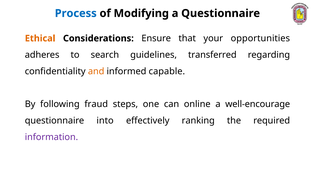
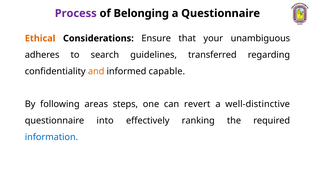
Process colour: blue -> purple (76, 13)
Modifying: Modifying -> Belonging (141, 13)
opportunities: opportunities -> unambiguous (260, 38)
fraud: fraud -> areas (96, 104)
online: online -> revert (197, 104)
well-encourage: well-encourage -> well-distinctive (258, 104)
information colour: purple -> blue (51, 137)
